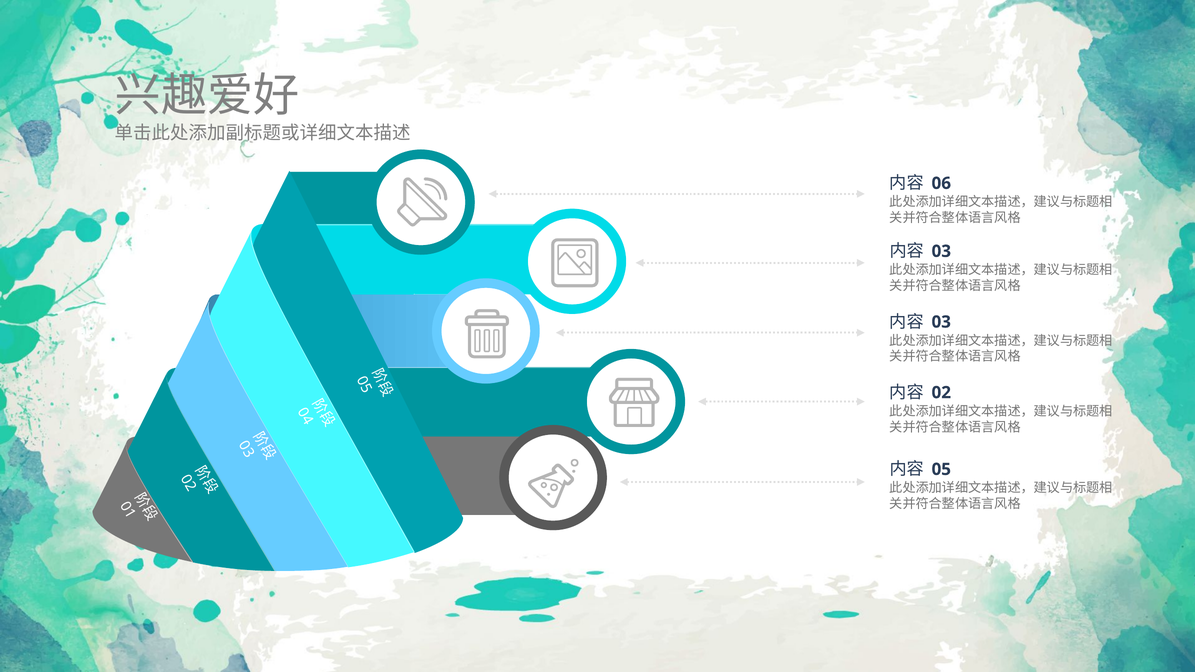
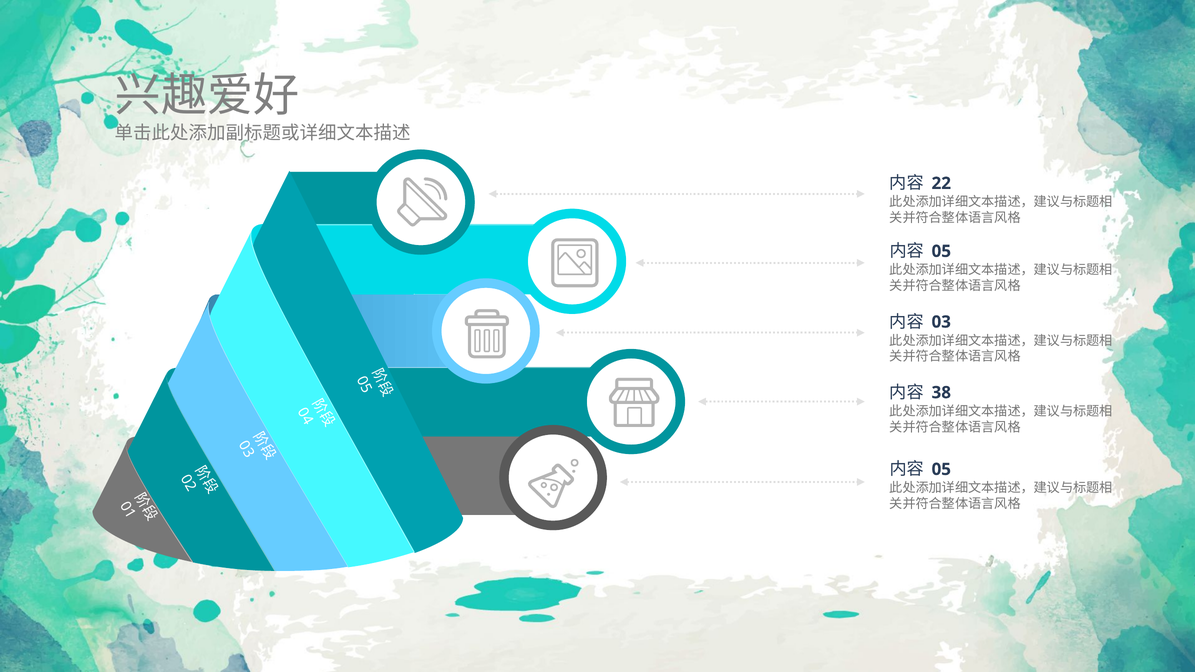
06: 06 -> 22 (941, 183)
03: 03 -> 05 (941, 251)
02: 02 -> 38 (941, 393)
